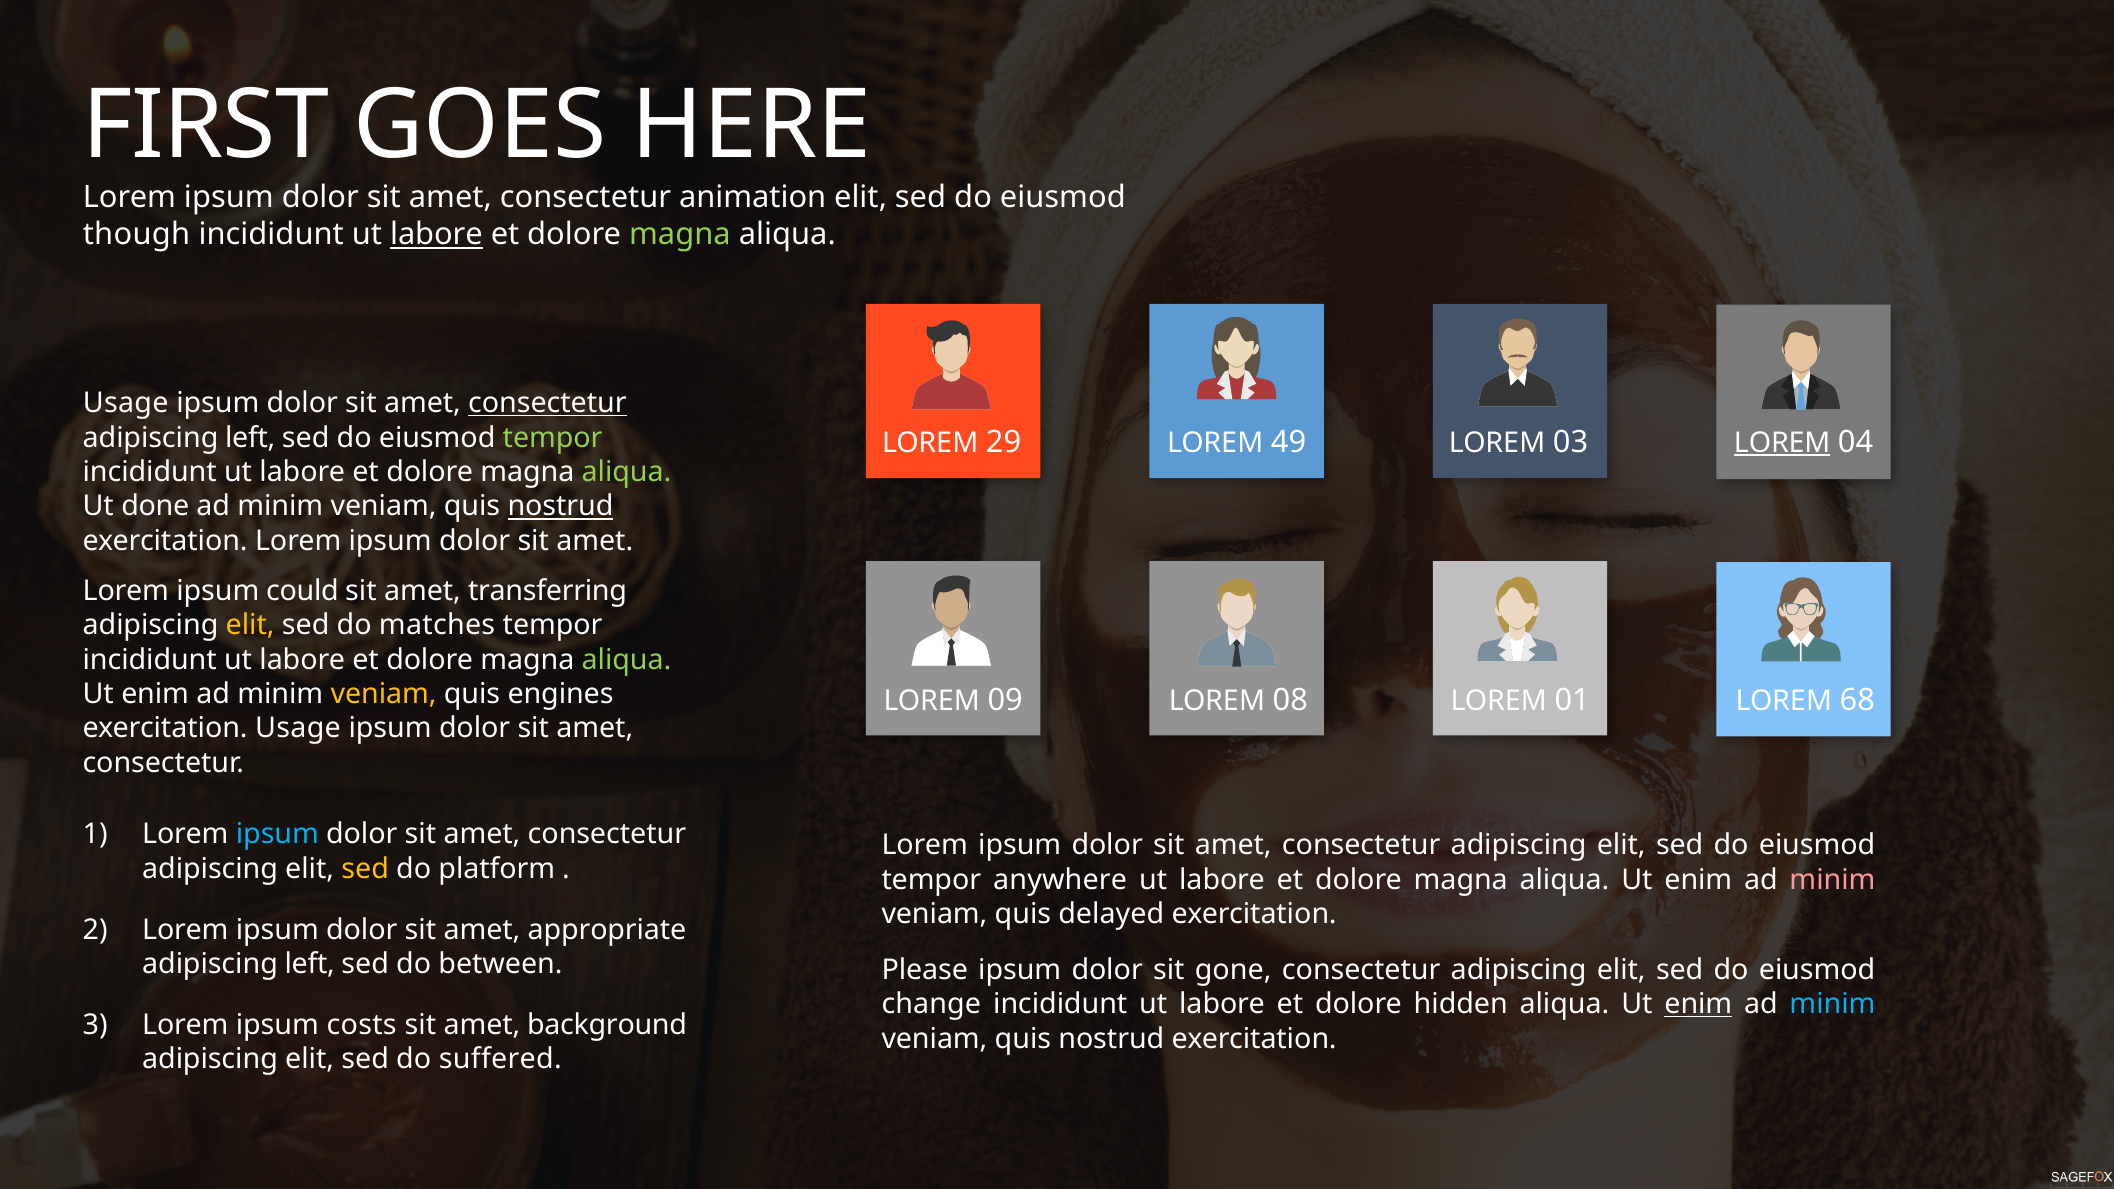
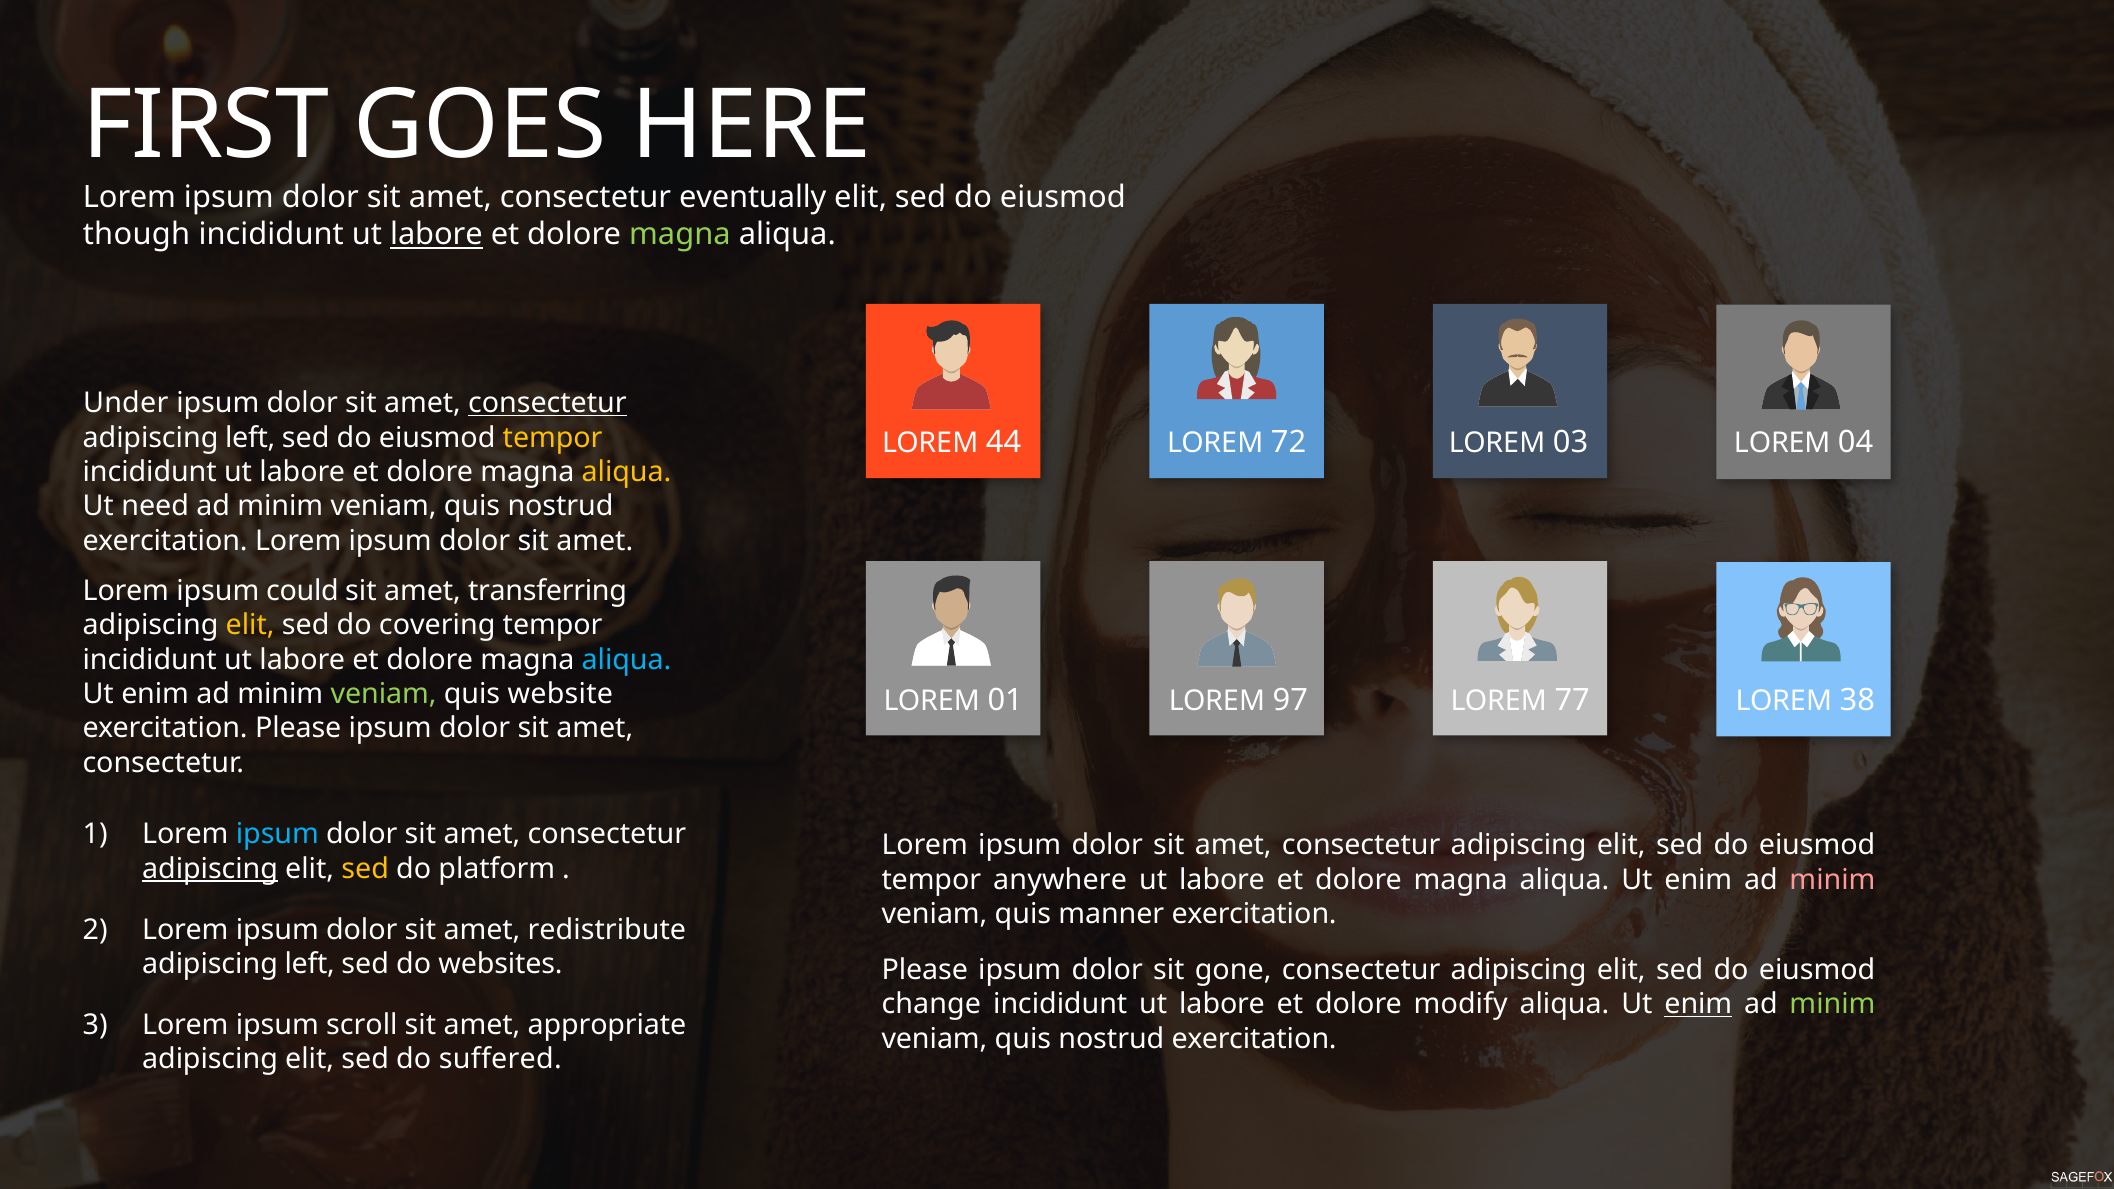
animation: animation -> eventually (753, 197)
Usage: Usage -> Under (126, 403)
tempor colour: light green -> yellow (553, 438)
29: 29 -> 44 (1004, 442)
49: 49 -> 72 (1289, 442)
LOREM underline: present -> none (1782, 443)
aliqua colour: light green -> yellow (626, 472)
done: done -> need (155, 506)
nostrud underline: present -> none (561, 506)
matches: matches -> covering (437, 625)
aliqua colour: light green -> light blue (626, 660)
veniam colour: yellow -> light green (384, 694)
engines: engines -> website (560, 694)
09: 09 -> 01 (1005, 700)
08: 08 -> 97 (1290, 700)
01: 01 -> 77 (1572, 700)
68: 68 -> 38 (1857, 700)
Usage: Usage -> Please (298, 729)
adipiscing underline: none -> present (210, 869)
delayed: delayed -> manner (1111, 914)
appropriate: appropriate -> redistribute (607, 930)
between: between -> websites (501, 964)
hidden: hidden -> modify (1461, 1004)
minim colour: light blue -> light green (1832, 1004)
costs: costs -> scroll (362, 1025)
background: background -> appropriate (607, 1025)
